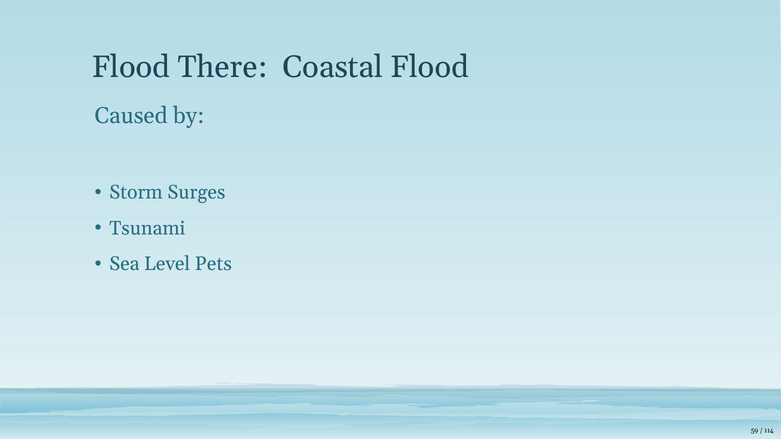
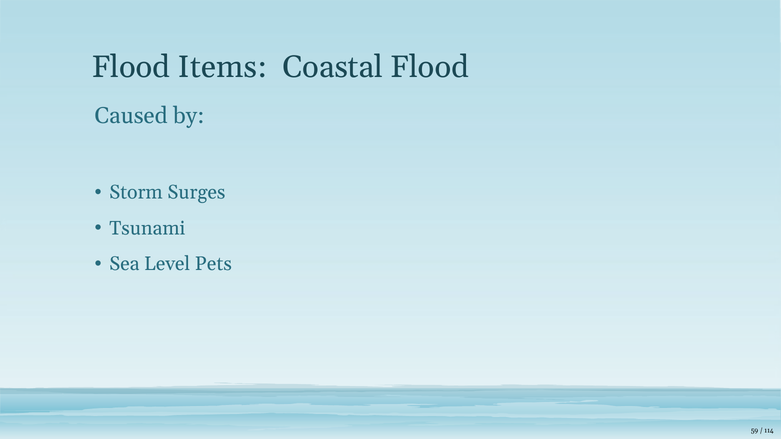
There: There -> Items (222, 67)
